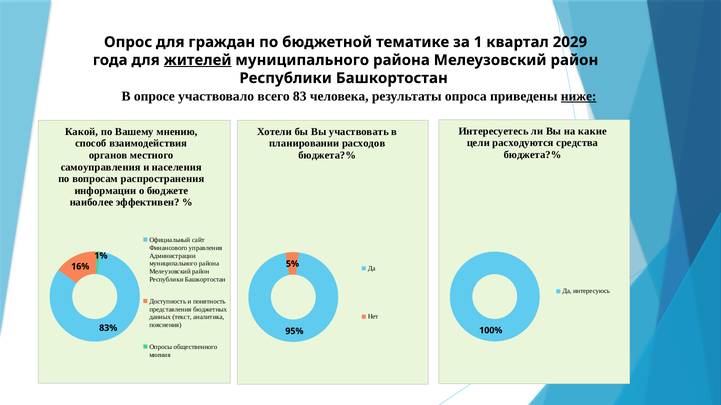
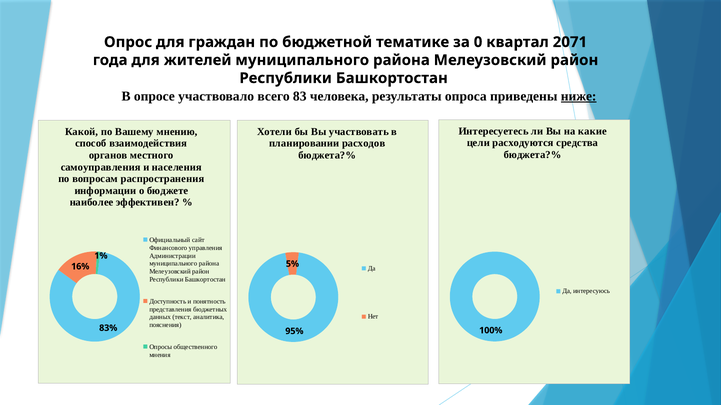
1: 1 -> 0 (478, 42)
2029: 2029 -> 2071 (570, 42)
жителей underline: present -> none (198, 60)
